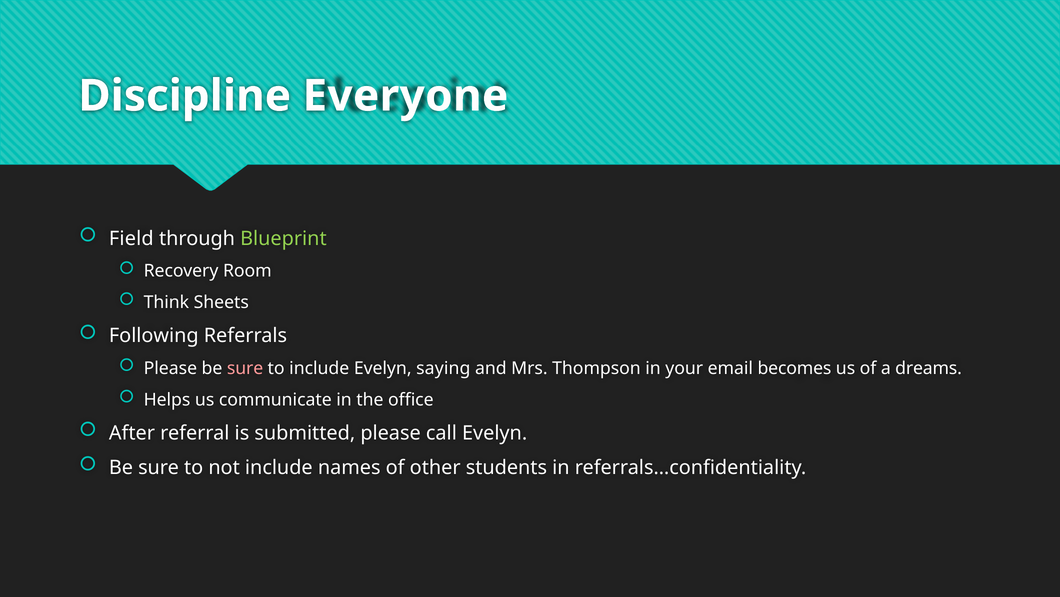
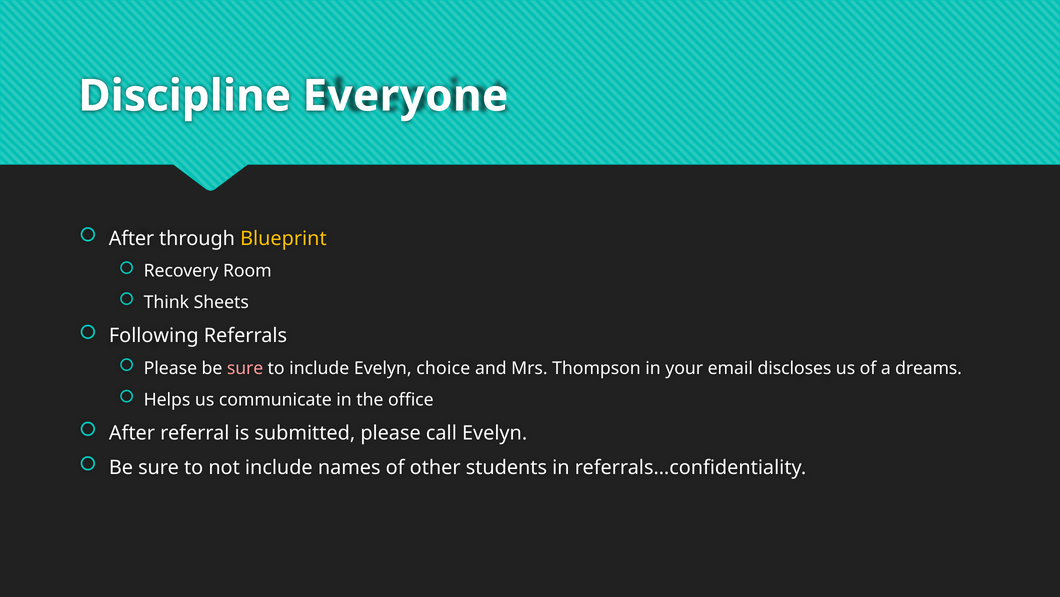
Field: Field -> After (131, 238)
Blueprint colour: light green -> yellow (283, 238)
saying: saying -> choice (443, 368)
becomes: becomes -> discloses (794, 368)
